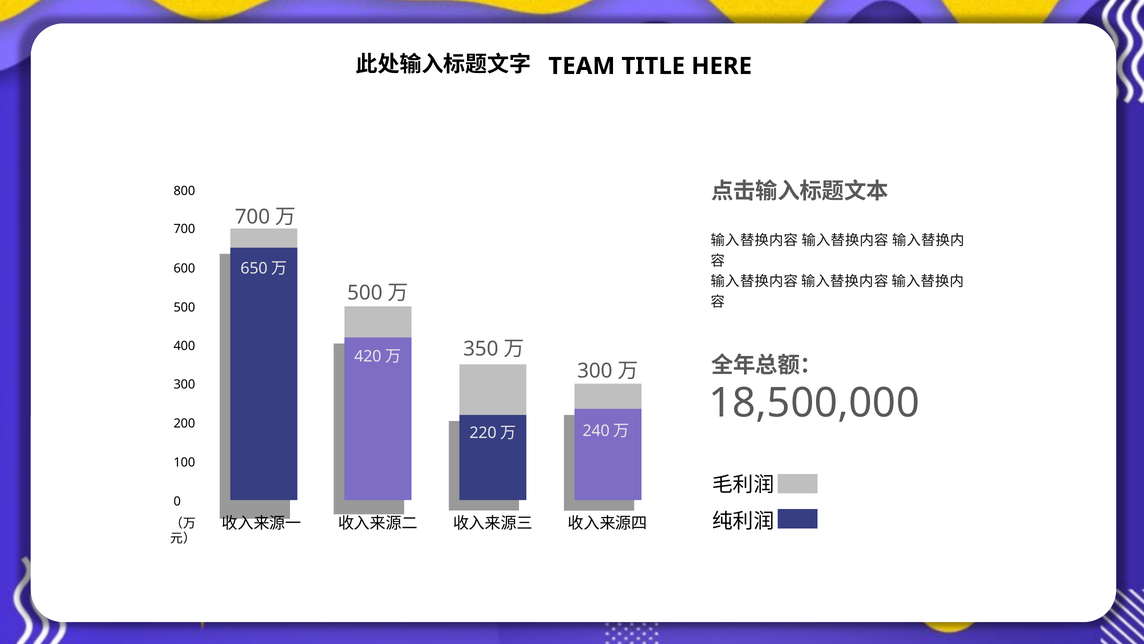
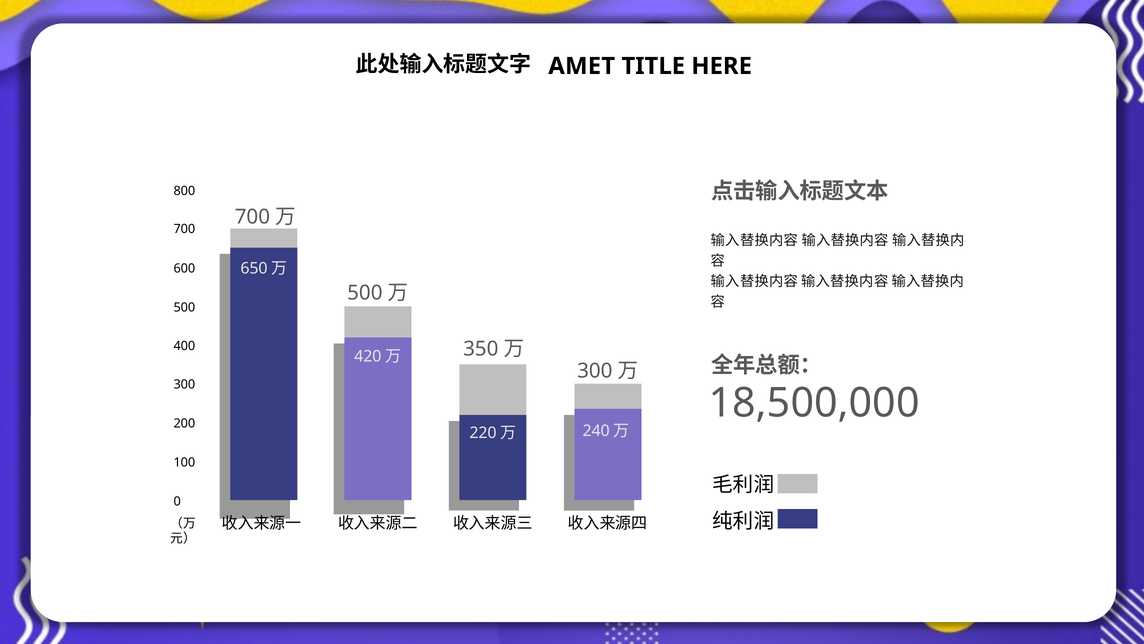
TEAM: TEAM -> AMET (582, 66)
